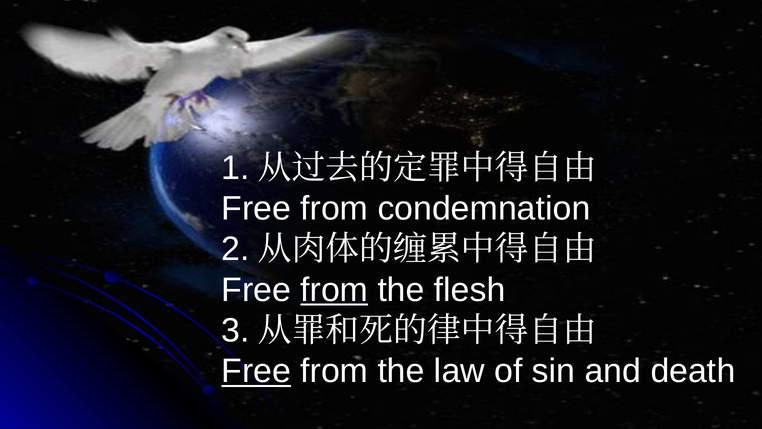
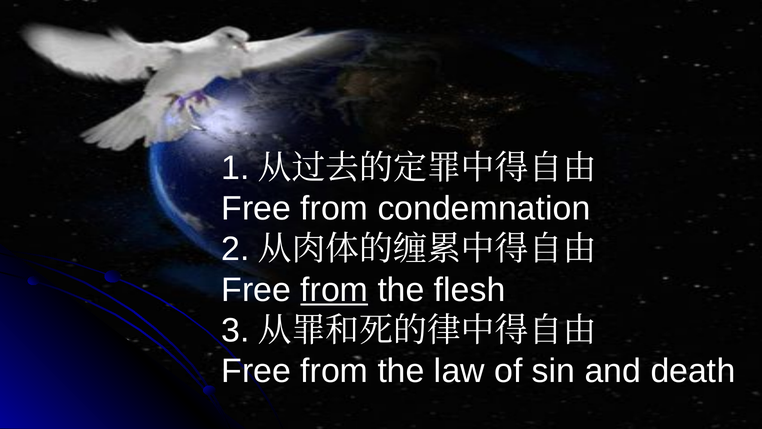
Free underline: present -> none (256, 371)
